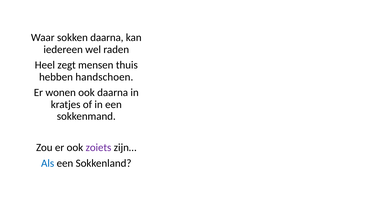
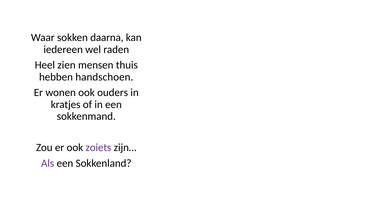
zegt: zegt -> zien (67, 65)
ook daarna: daarna -> ouders (113, 93)
Als colour: blue -> purple (48, 163)
